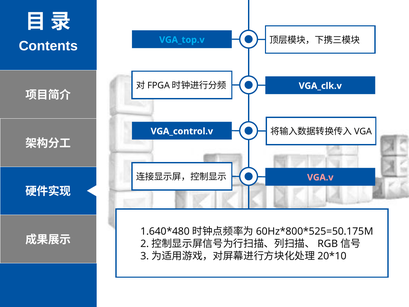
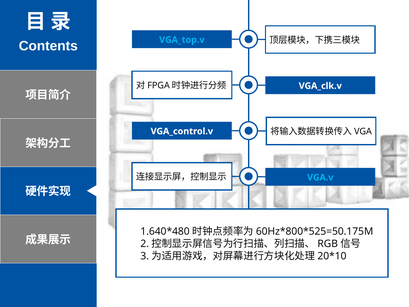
VGA.v colour: pink -> light blue (320, 177)
